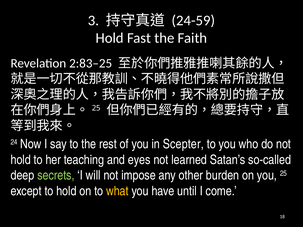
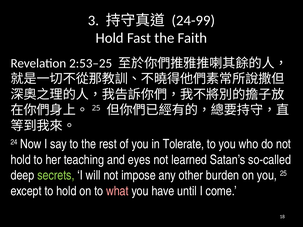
24-59: 24-59 -> 24-99 (193, 20)
2:83–25: 2:83–25 -> 2:53–25 (91, 63)
Scepter: Scepter -> Tolerate (183, 144)
what colour: yellow -> pink (117, 191)
